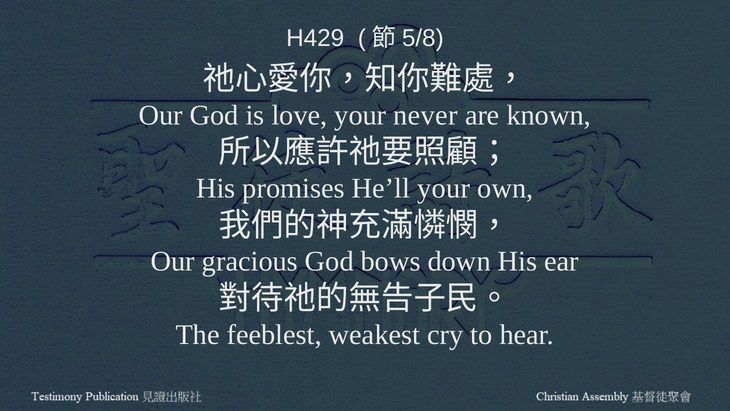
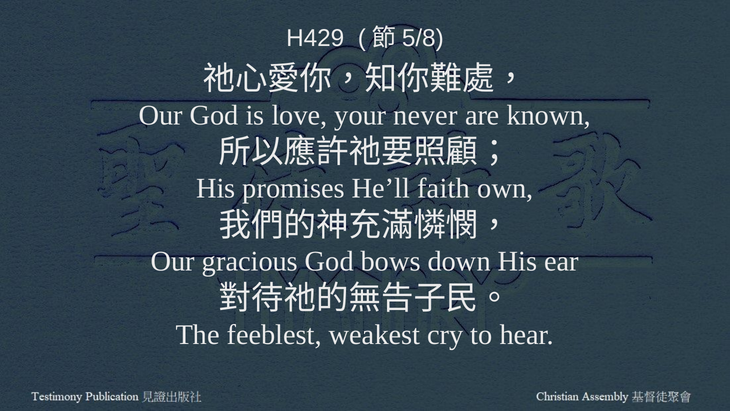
He’ll your: your -> faith (444, 188)
